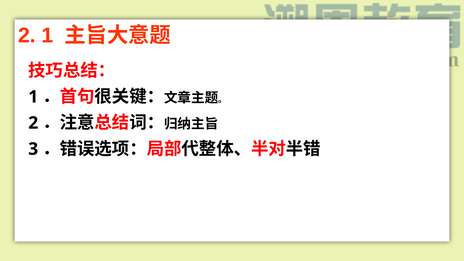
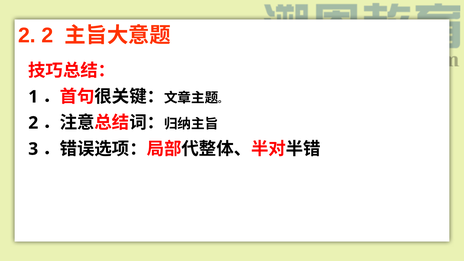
2 1: 1 -> 2 (48, 36)
